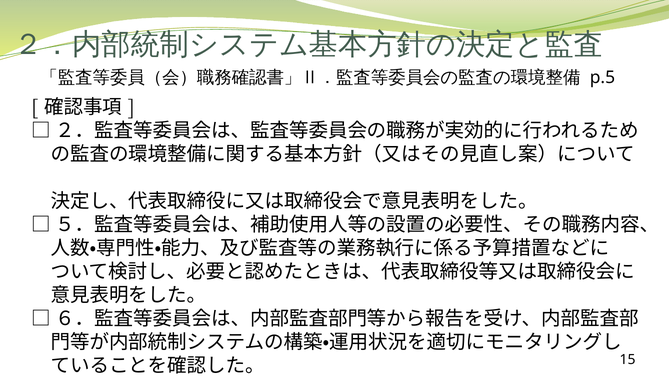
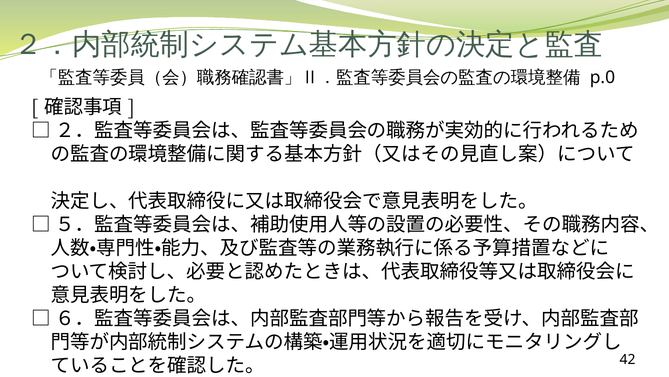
p.5: p.5 -> p.0 (602, 77)
15: 15 -> 42 (628, 359)
